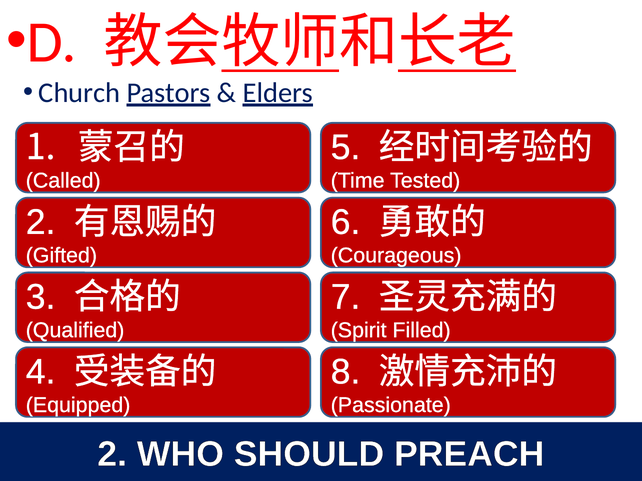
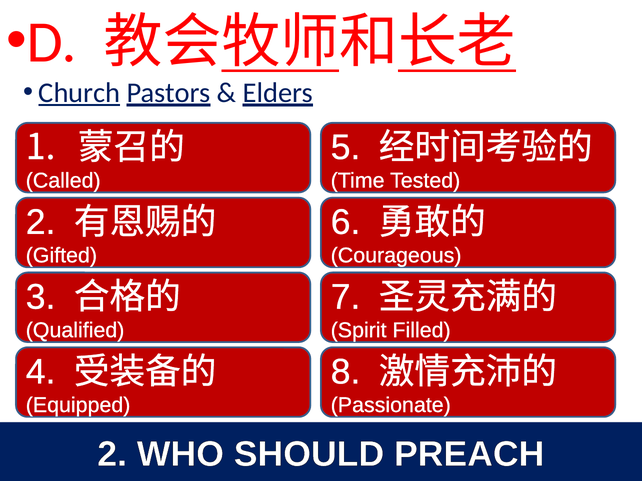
Church underline: none -> present (79, 93)
